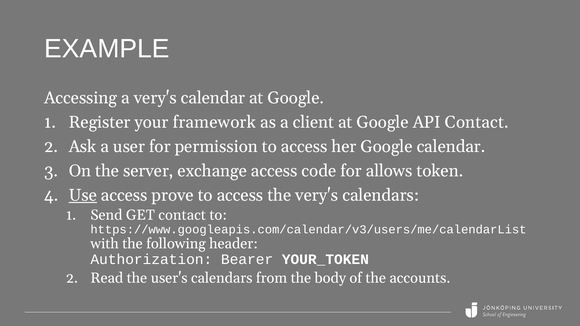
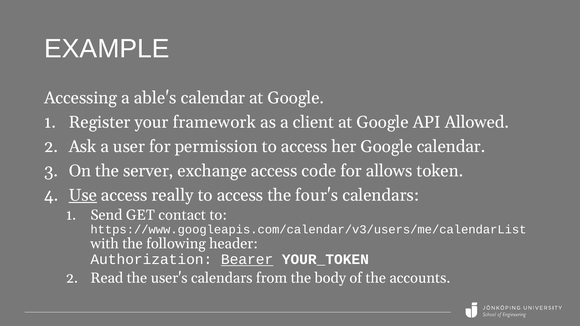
a very's: very's -> able's (155, 98)
API Contact: Contact -> Allowed (477, 122)
prove: prove -> really (173, 195)
the very's: very's -> four's (317, 195)
Bearer underline: none -> present (247, 260)
